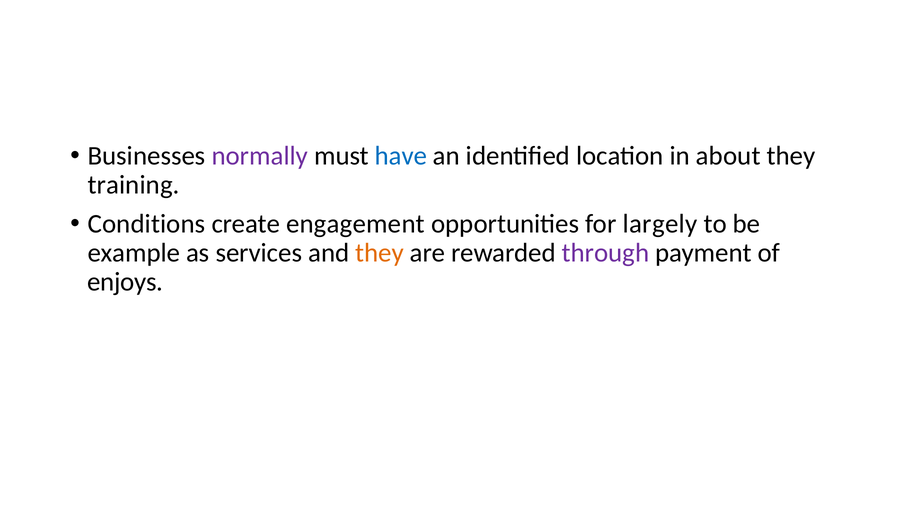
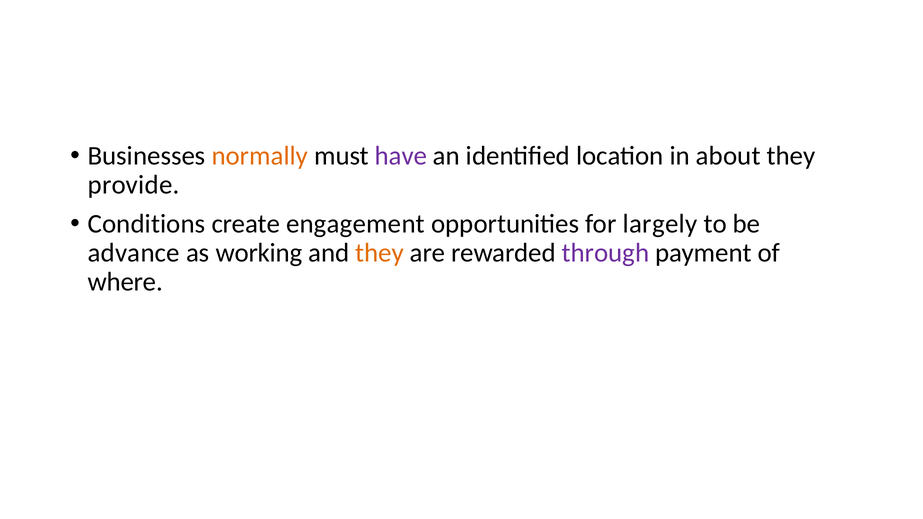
normally colour: purple -> orange (260, 156)
have colour: blue -> purple (401, 156)
training: training -> provide (134, 185)
example: example -> advance (134, 253)
services: services -> working (259, 253)
enjoys: enjoys -> where (125, 282)
